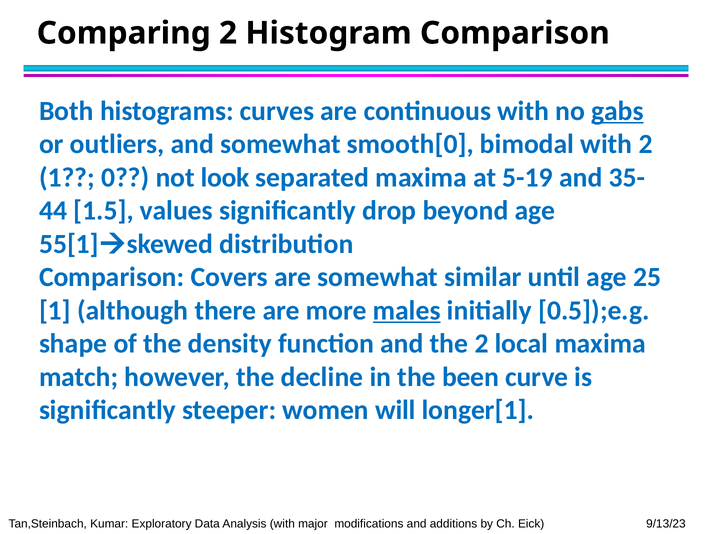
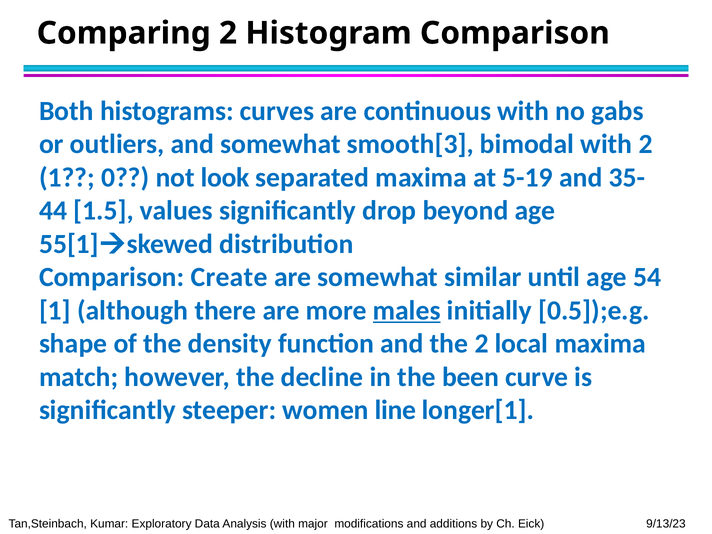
gabs underline: present -> none (617, 111)
smooth[0: smooth[0 -> smooth[3 (410, 144)
Covers: Covers -> Create (229, 277)
25: 25 -> 54 (647, 277)
will: will -> line (395, 410)
